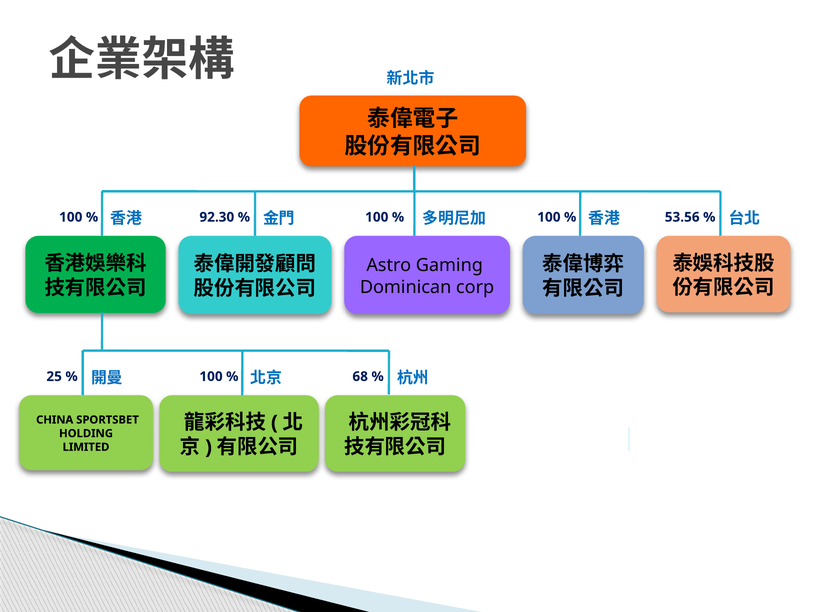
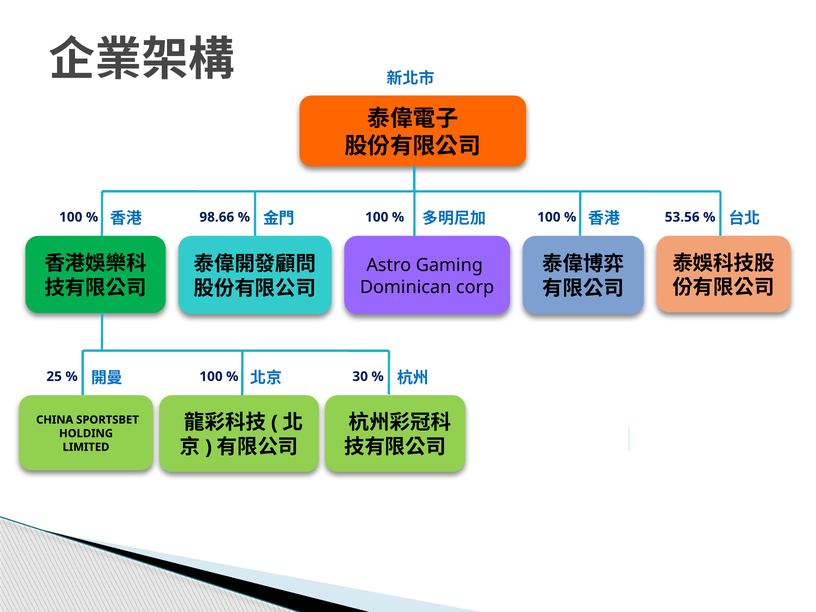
92.30: 92.30 -> 98.66 (217, 217)
68: 68 -> 30 (360, 377)
